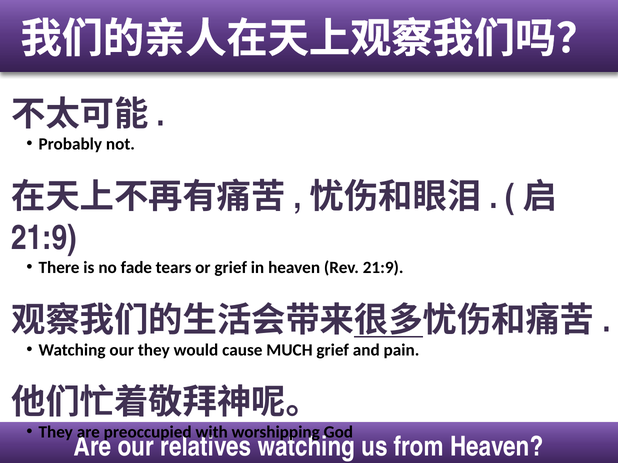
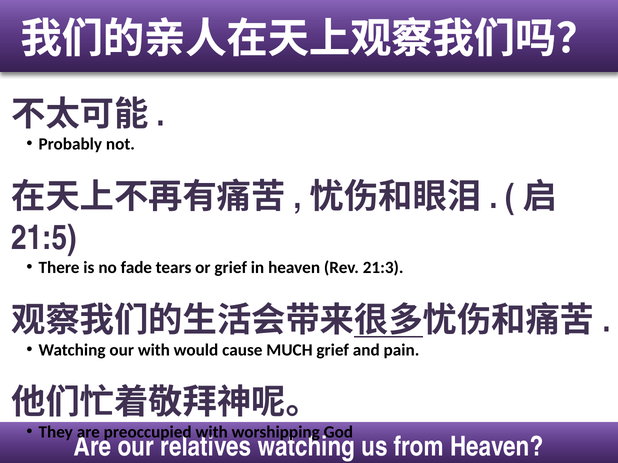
21:9: 21:9 -> 21:5 (44, 238)
Rev 21:9: 21:9 -> 21:3 (383, 268)
our they: they -> with (154, 350)
